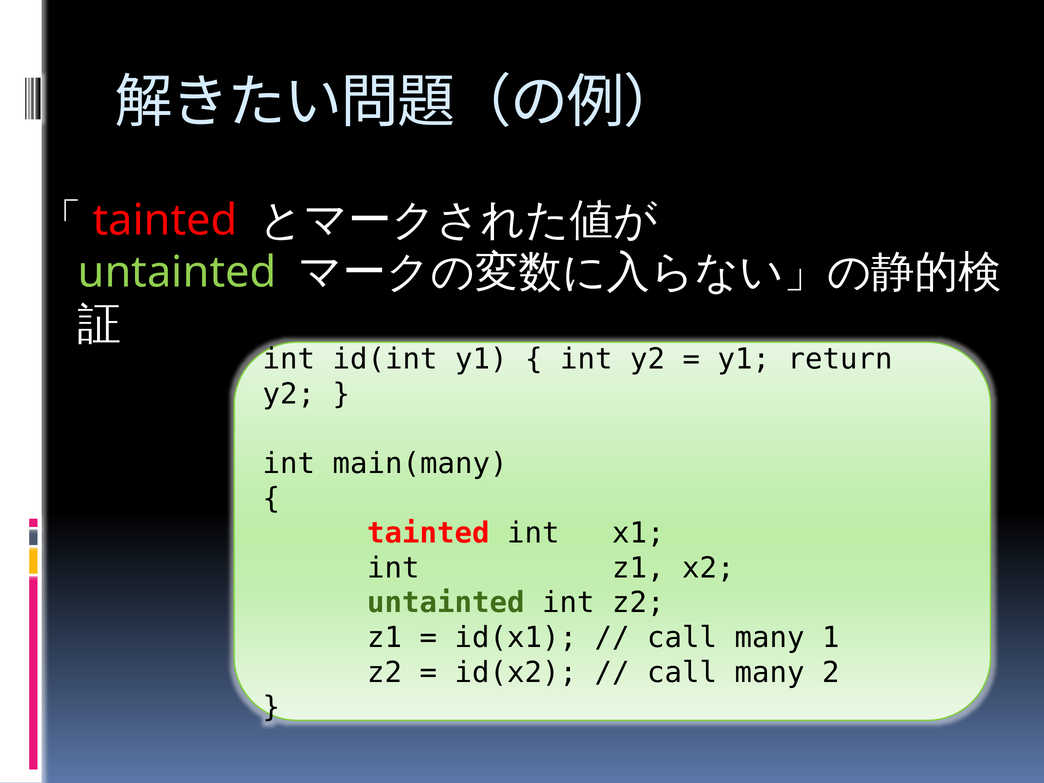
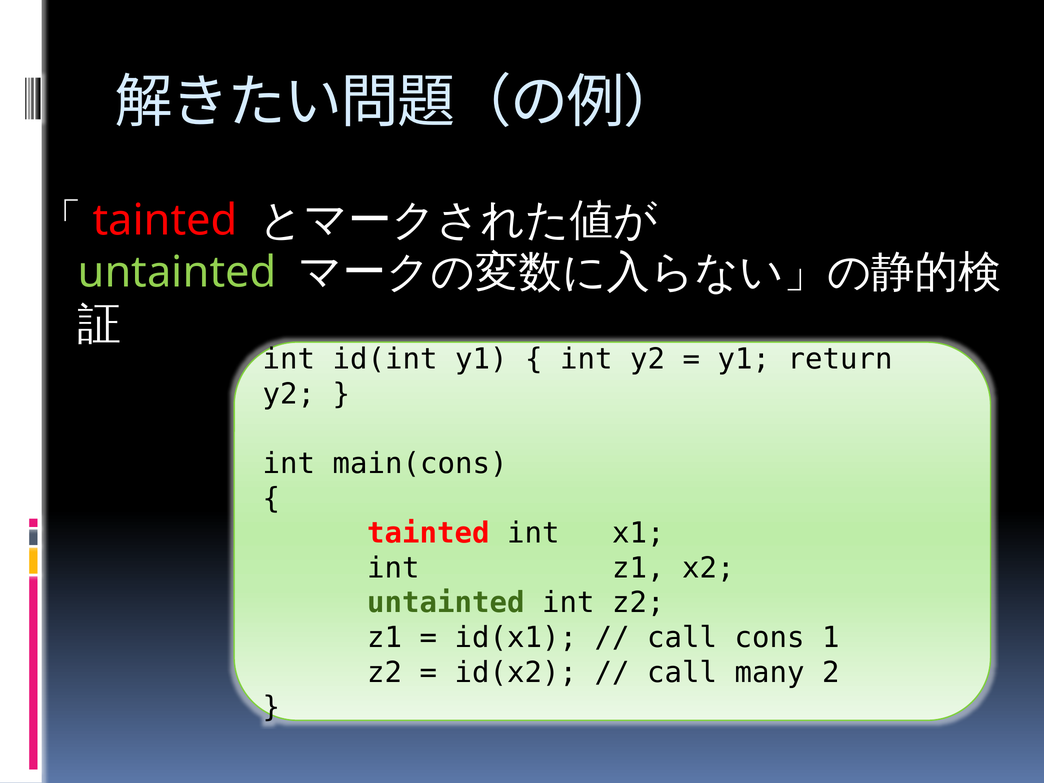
main(many: main(many -> main(cons (420, 464)
many: many -> cons (770, 638)
